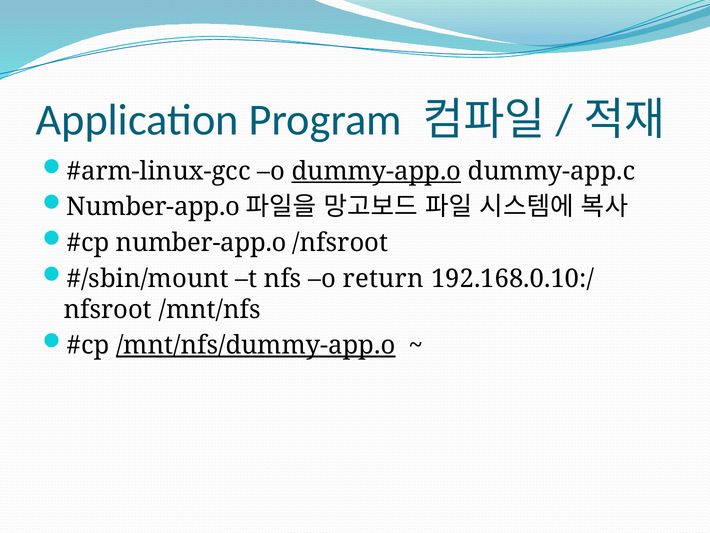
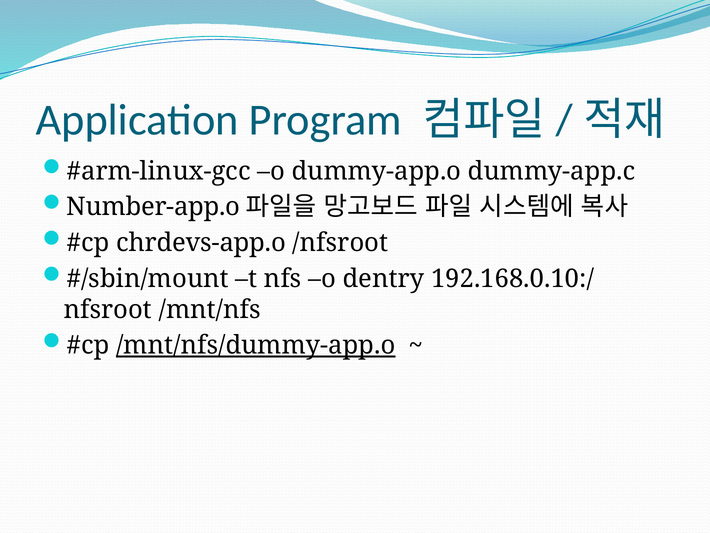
dummy-app.o underline: present -> none (376, 171)
number-app.o: number-app.o -> chrdevs-app.o (201, 243)
return: return -> dentry (383, 279)
